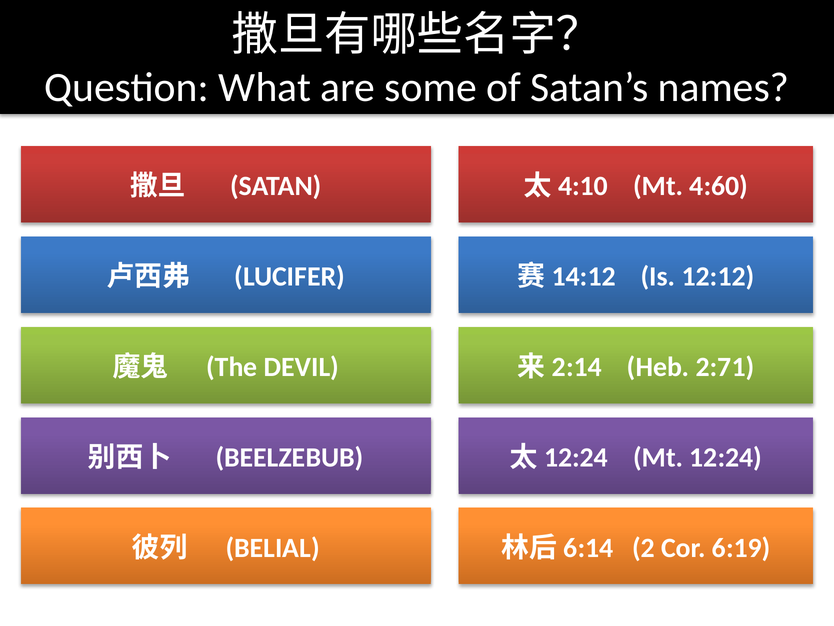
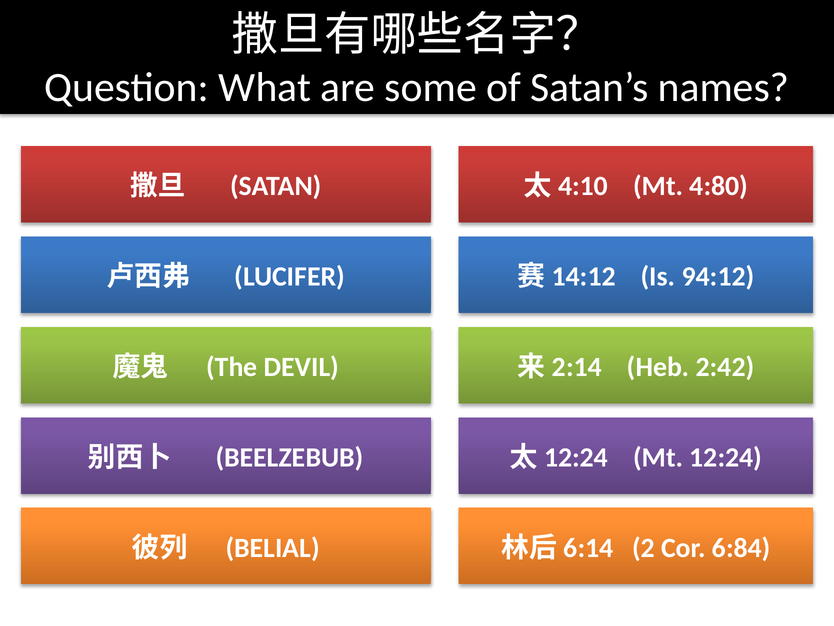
4:60: 4:60 -> 4:80 (719, 186)
12:12: 12:12 -> 94:12 (718, 276)
2:71: 2:71 -> 2:42 (725, 367)
6:19: 6:19 -> 6:84 (741, 548)
